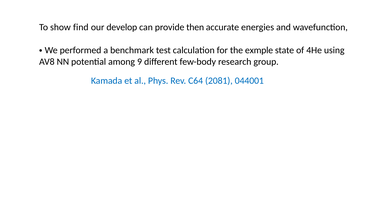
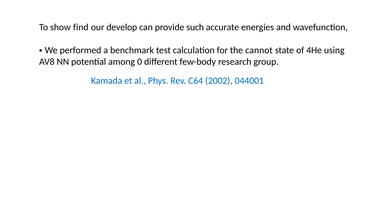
then: then -> such (195, 27)
exmple: exmple -> cannot (259, 50)
9: 9 -> 0 (140, 62)
2081: 2081 -> 2002 (219, 81)
